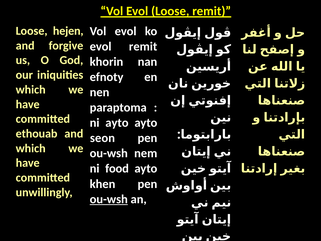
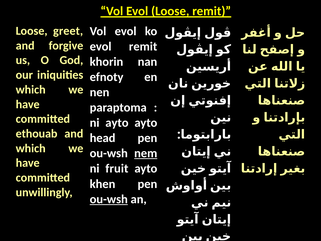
hejen: hejen -> greet (68, 31)
seon: seon -> head (103, 138)
nem underline: none -> present (146, 153)
food: food -> fruit (117, 168)
